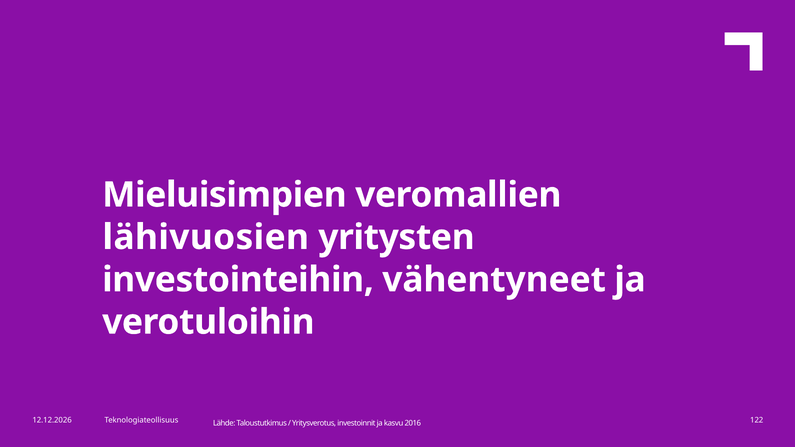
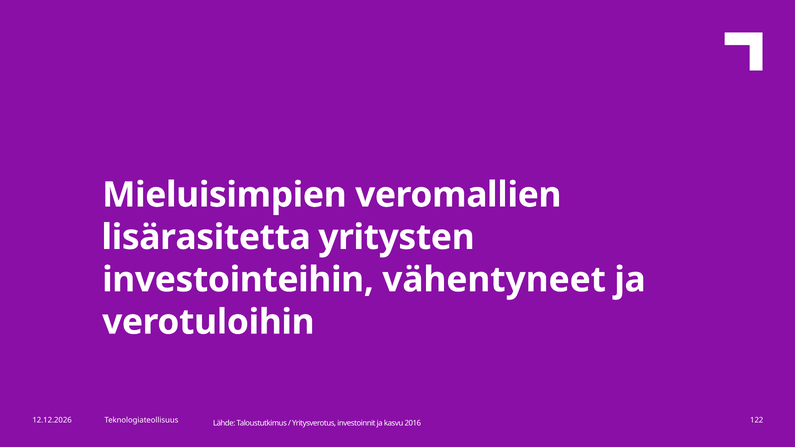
lähivuosien: lähivuosien -> lisärasitetta (206, 237)
